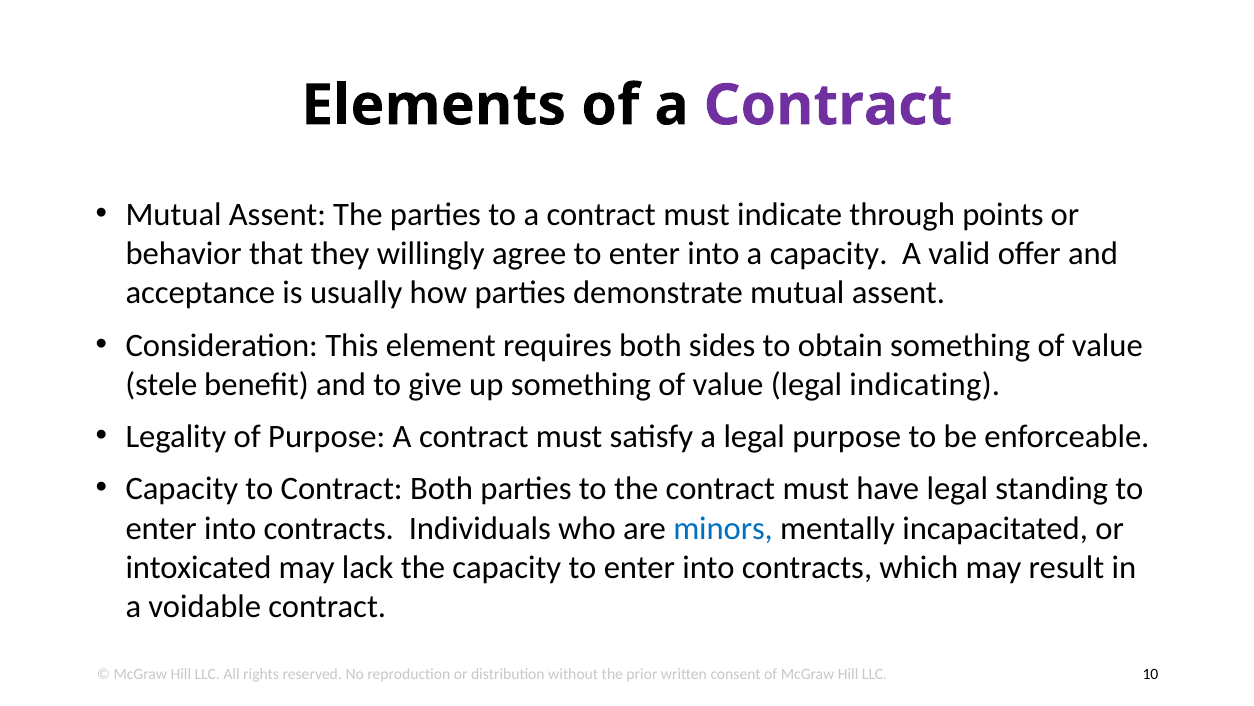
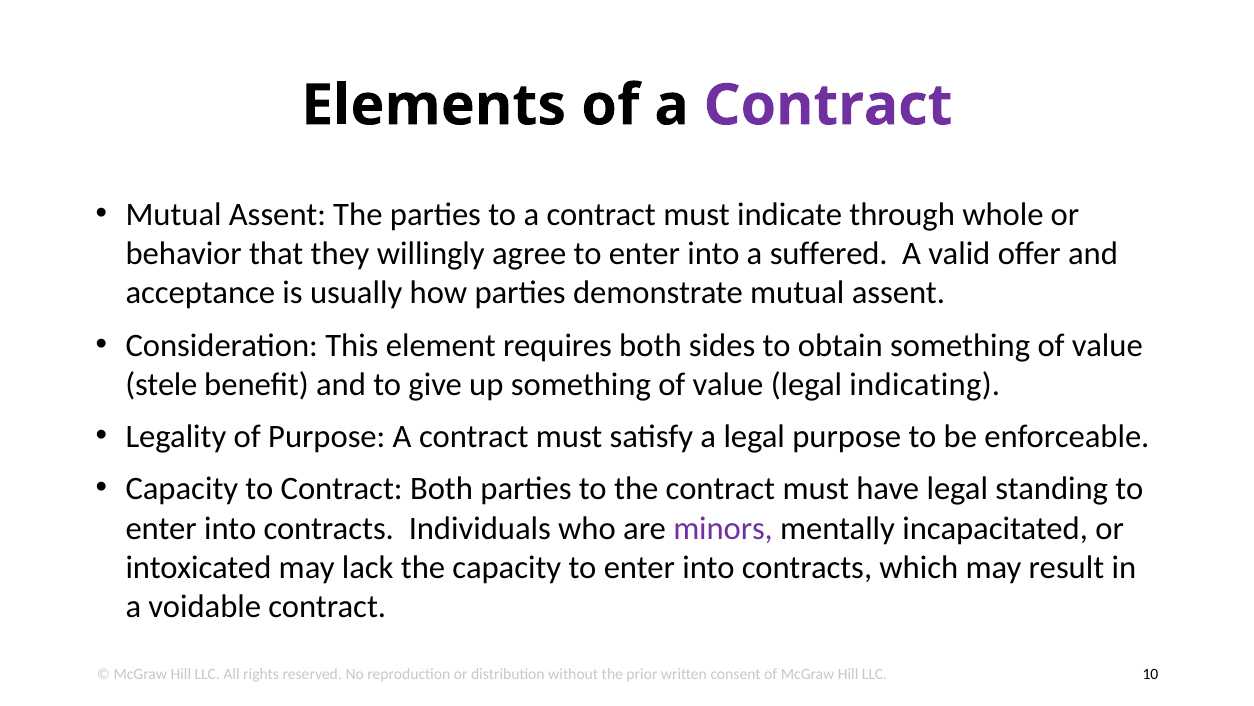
points: points -> whole (1003, 214)
a capacity: capacity -> suffered (829, 254)
minors colour: blue -> purple (723, 528)
